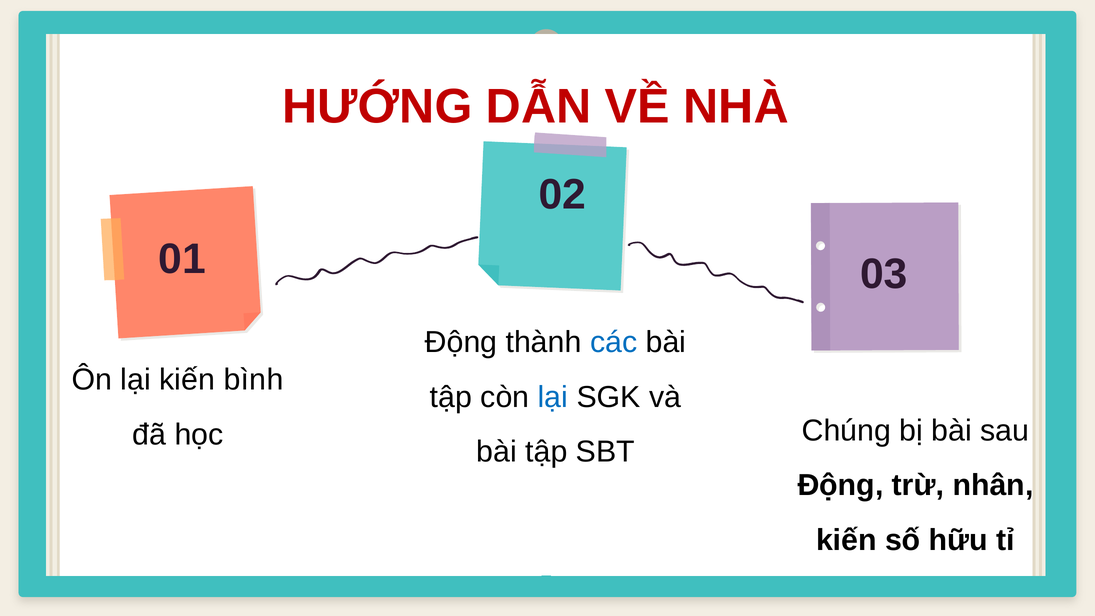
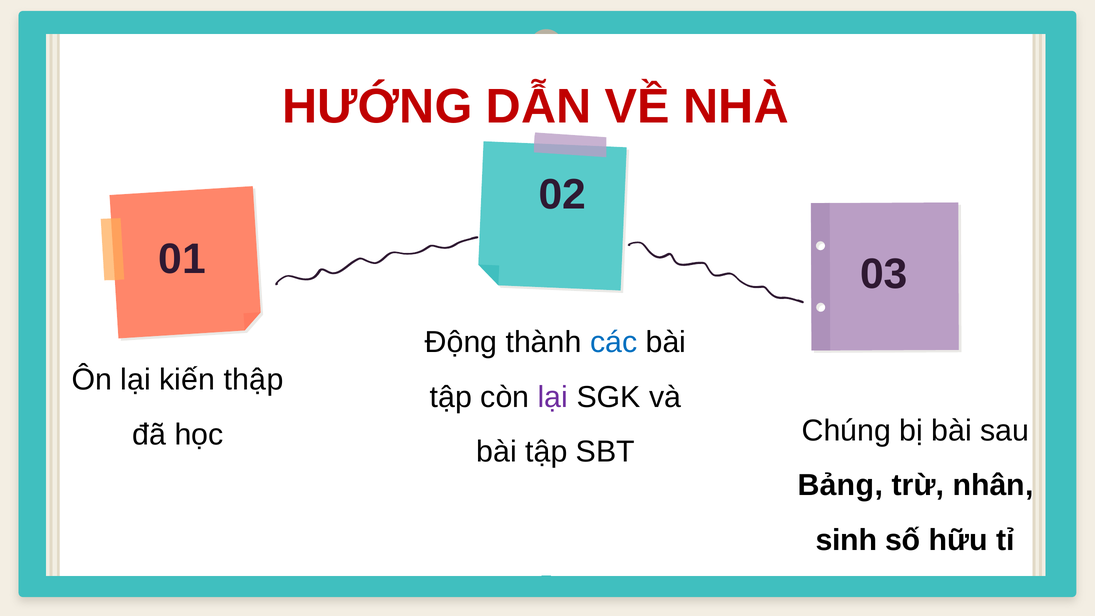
bình: bình -> thập (254, 380)
lại colour: blue -> purple (553, 397)
Động: Động -> Bảng (840, 485)
kiến: kiến -> sinh (847, 540)
